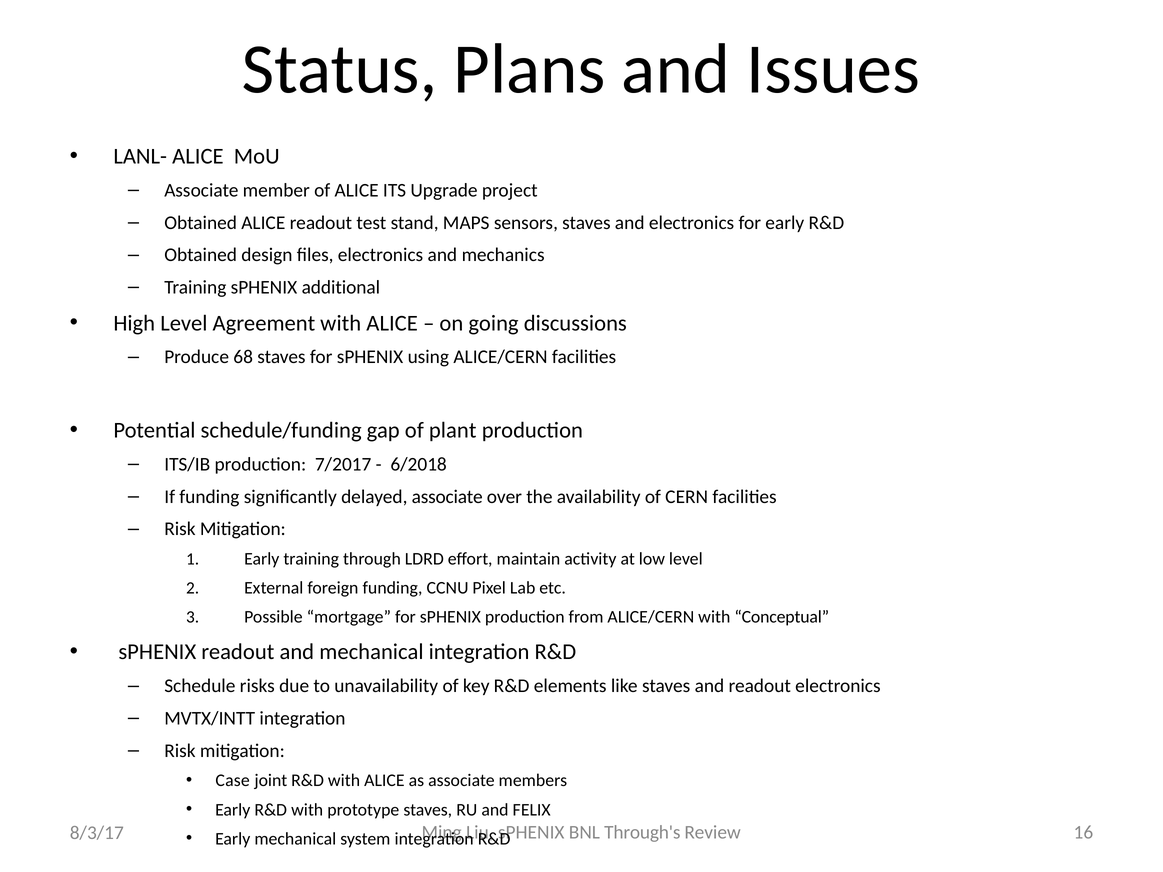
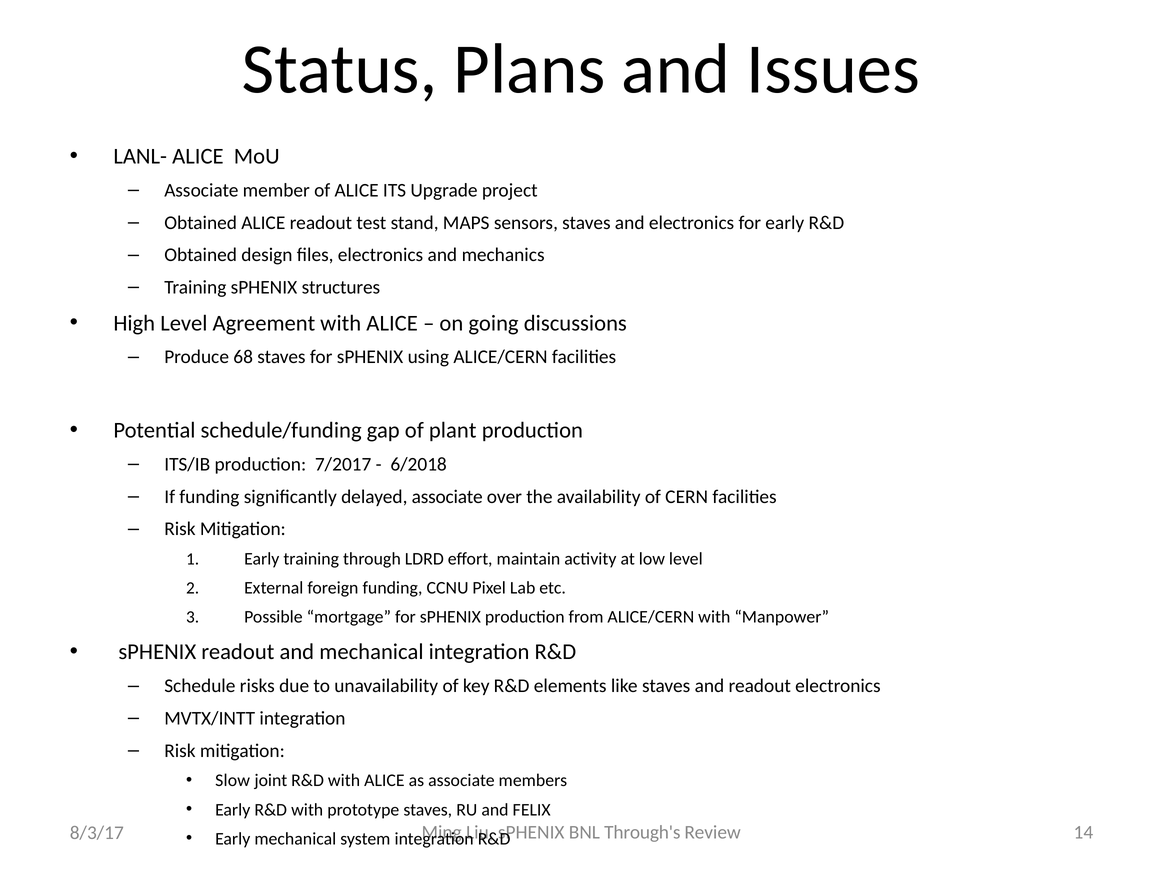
additional: additional -> structures (341, 287)
Conceptual: Conceptual -> Manpower (782, 617)
Case: Case -> Slow (233, 781)
16: 16 -> 14 (1083, 833)
